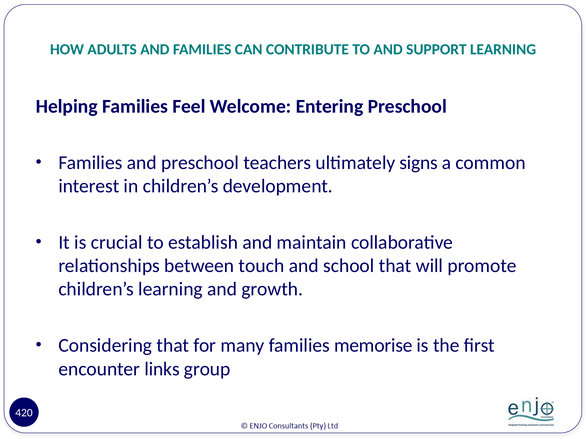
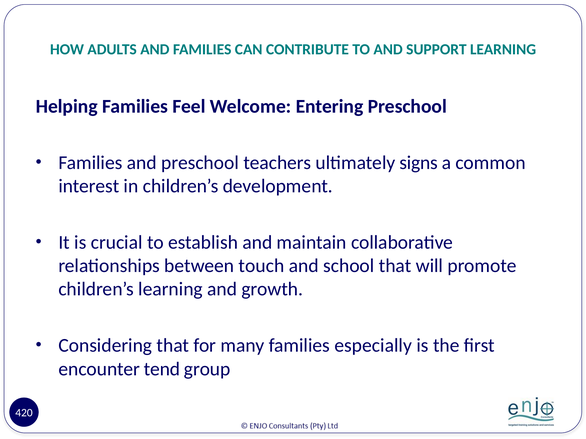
memorise: memorise -> especially (373, 346)
links: links -> tend (162, 369)
